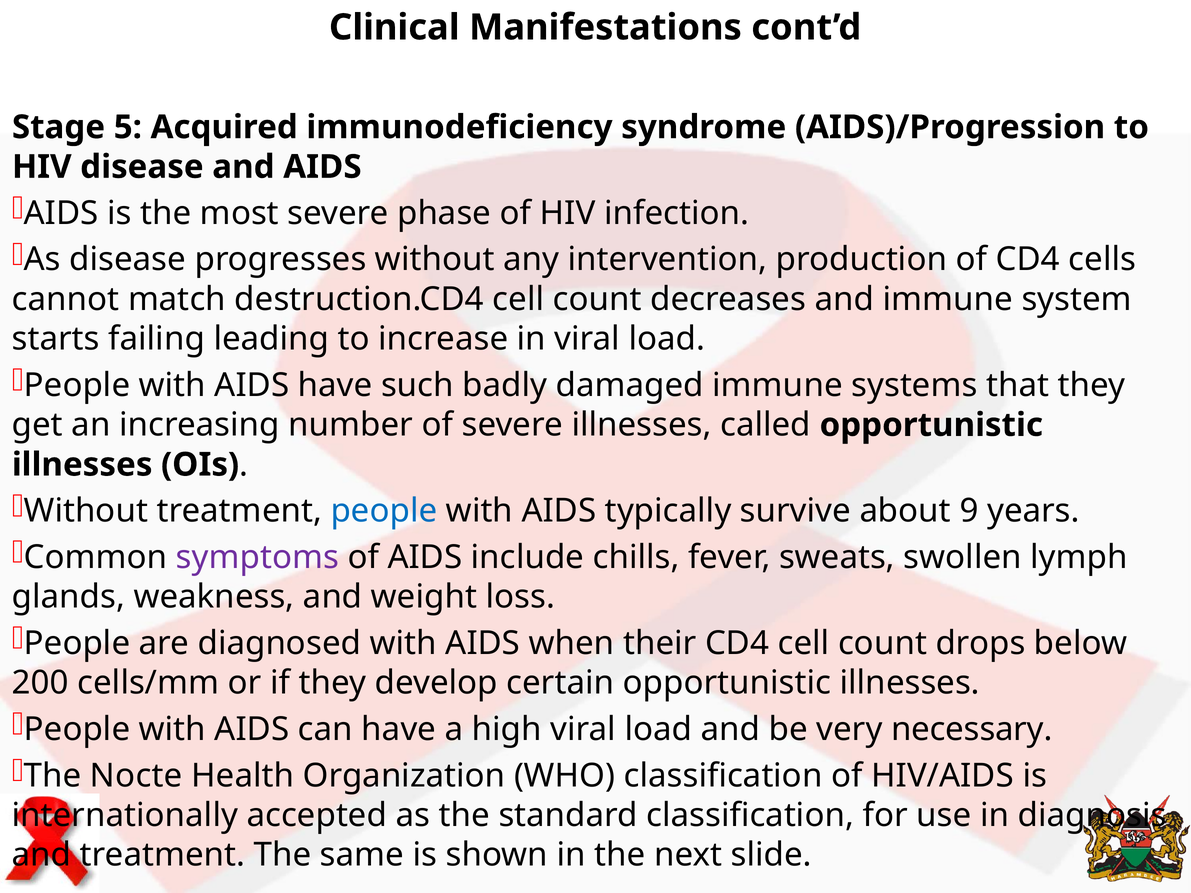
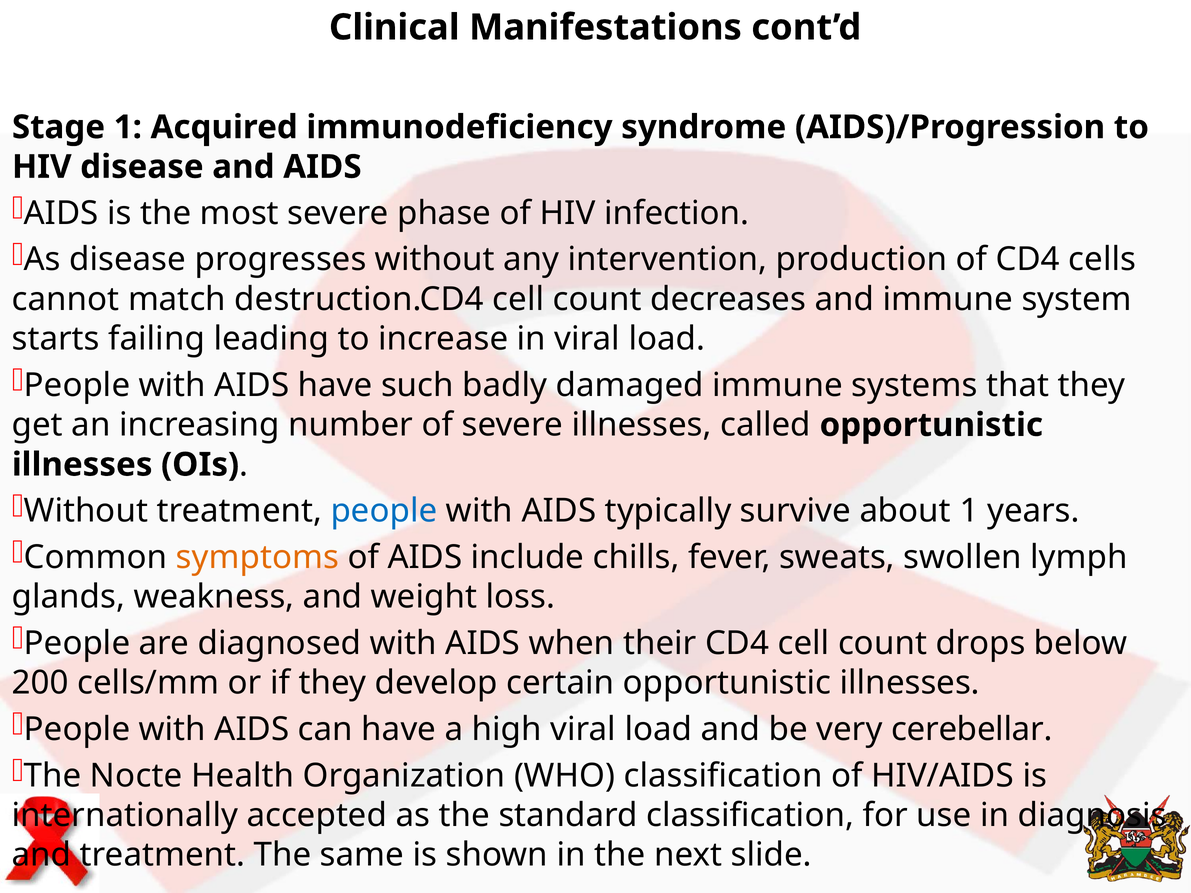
Stage 5: 5 -> 1 (128, 127)
about 9: 9 -> 1 (969, 511)
symptoms colour: purple -> orange (257, 557)
necessary: necessary -> cerebellar (972, 730)
